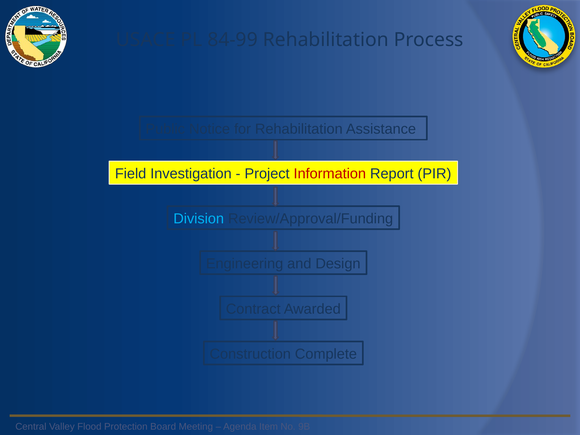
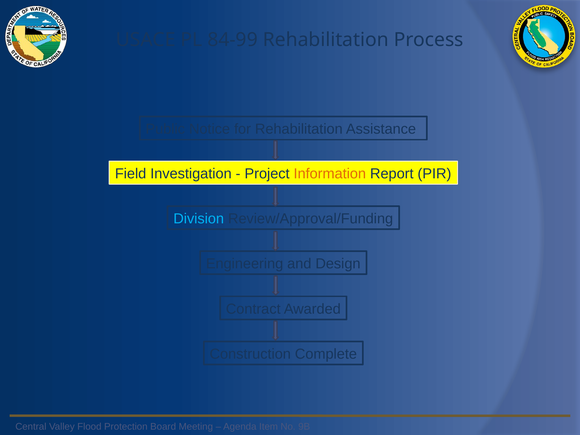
Information colour: red -> orange (330, 174)
